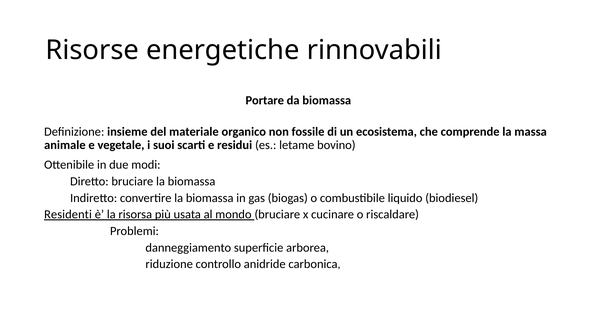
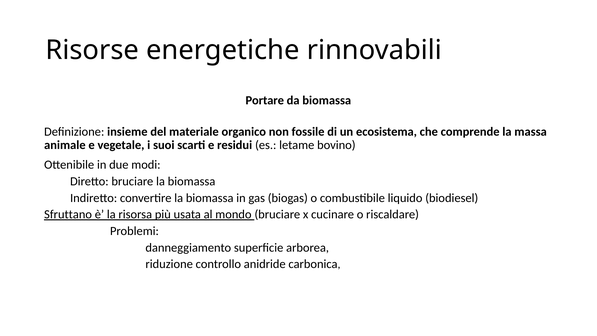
Residenti: Residenti -> Sfruttano (68, 214)
